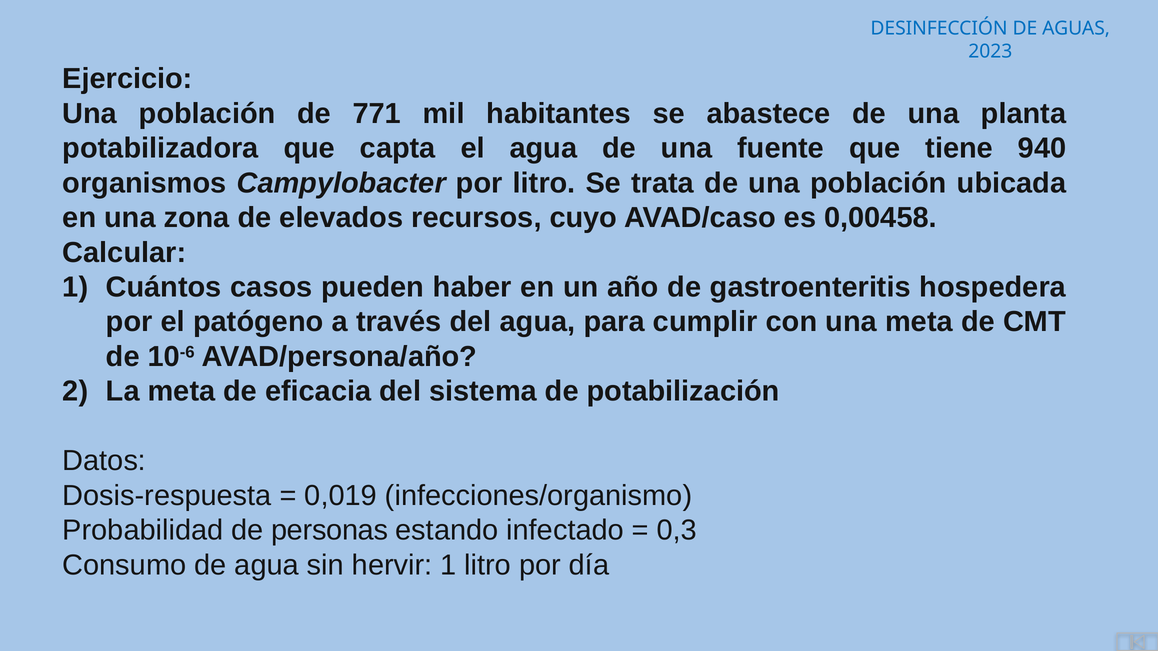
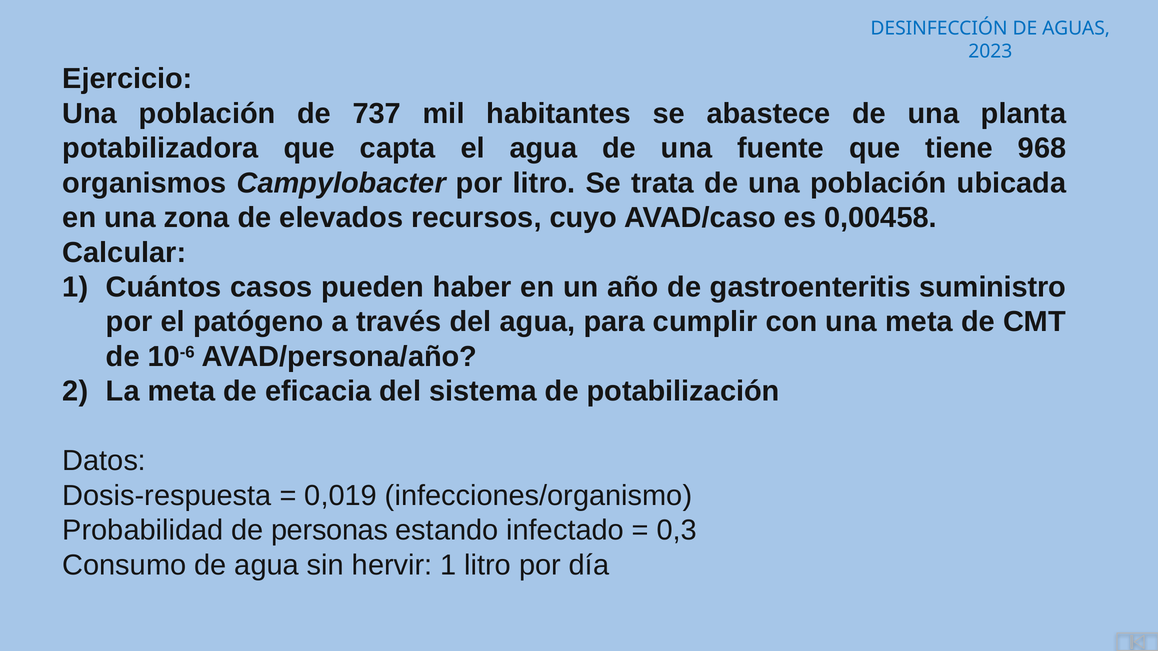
771: 771 -> 737 (377, 114)
940: 940 -> 968 (1042, 148)
hospedera: hospedera -> suministro (993, 287)
